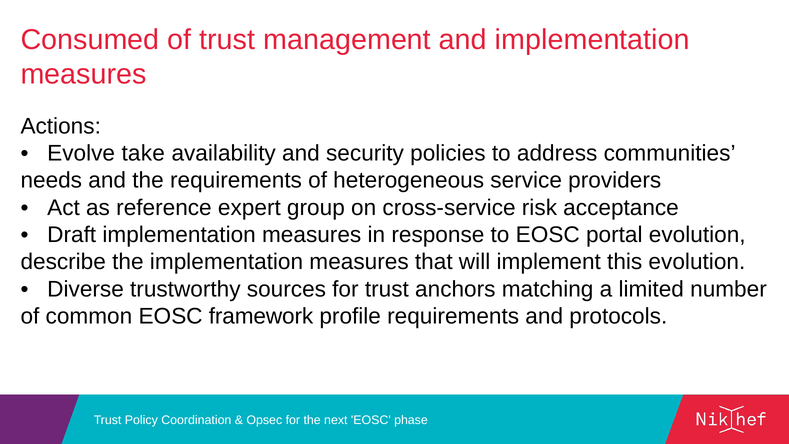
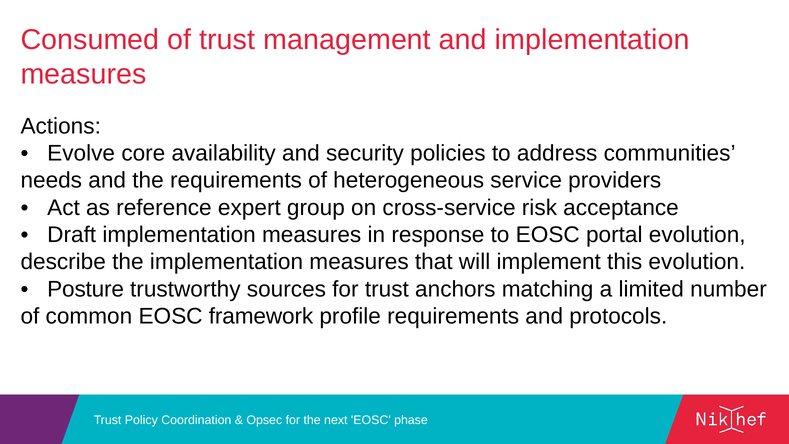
take: take -> core (143, 153)
Diverse: Diverse -> Posture (86, 289)
